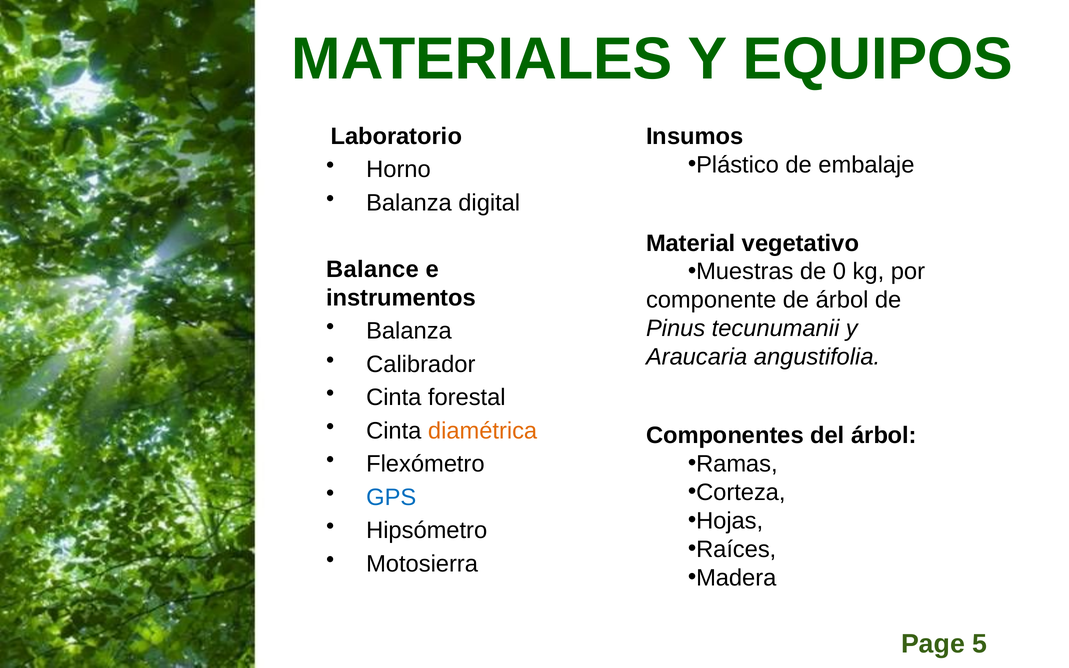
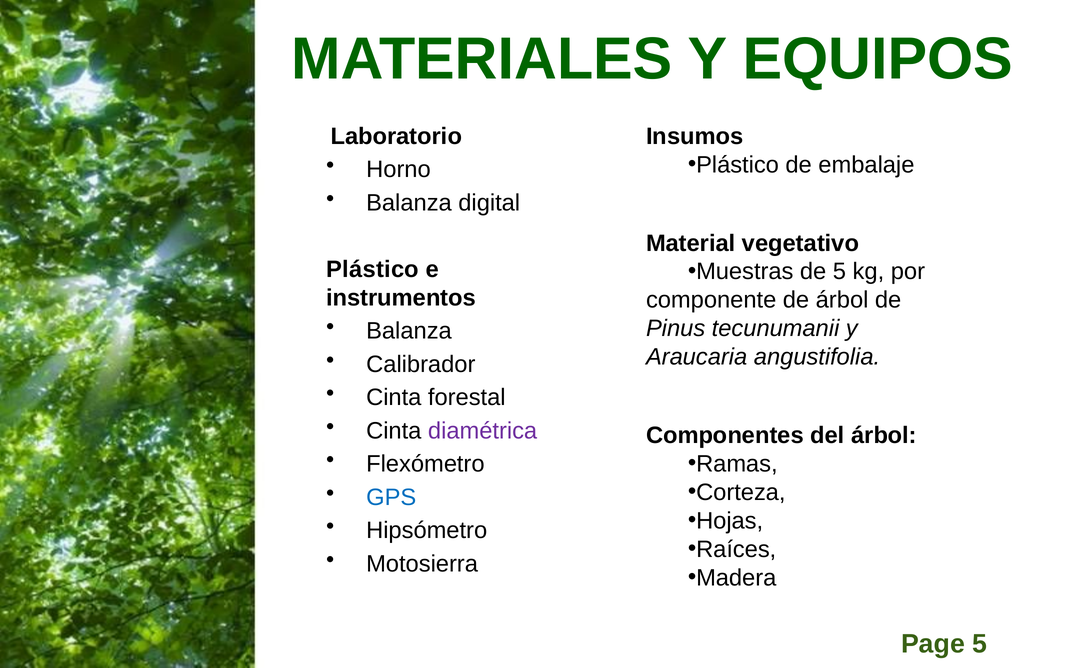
Balance: Balance -> Plástico (373, 269)
de 0: 0 -> 5 (839, 272)
diamétrica colour: orange -> purple (483, 431)
